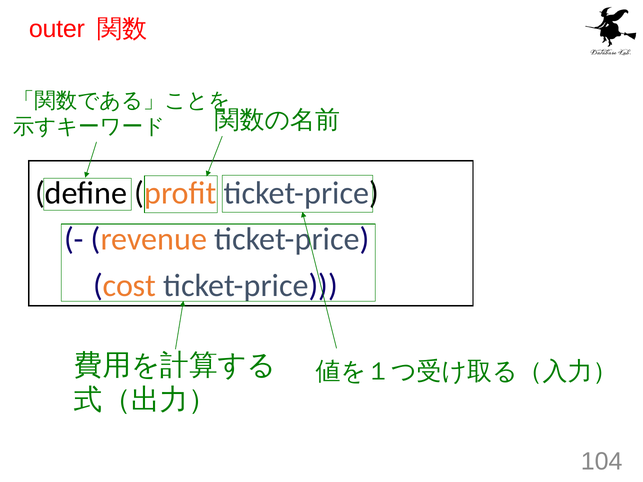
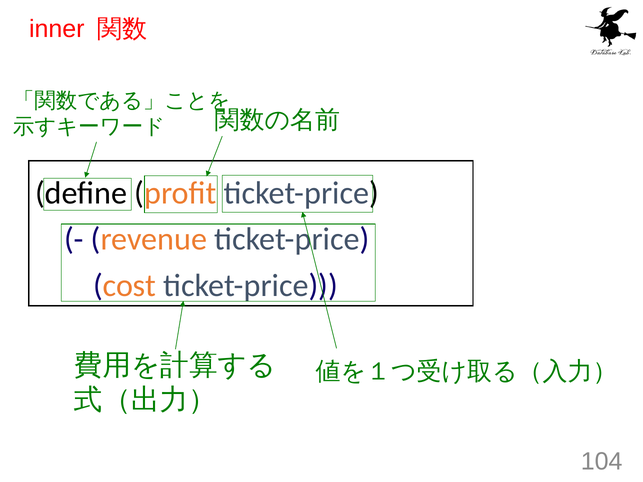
outer: outer -> inner (57, 29)
